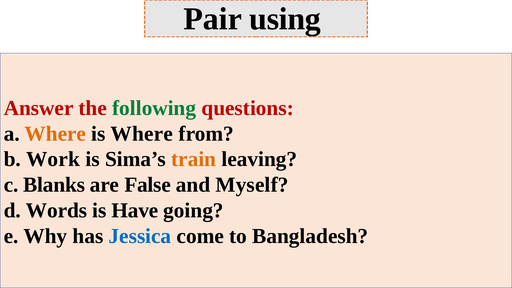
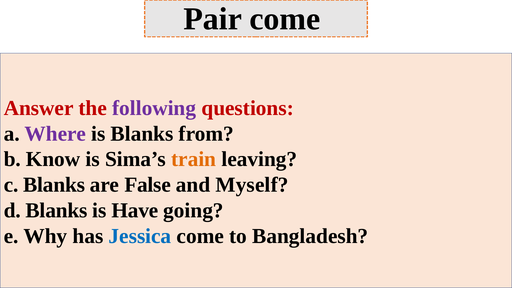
Pair using: using -> come (285, 19)
following colour: green -> purple (154, 108)
Where colour: orange -> purple (55, 134)
is Where: Where -> Blanks (142, 134)
Work: Work -> Know (53, 159)
d Words: Words -> Blanks (57, 210)
